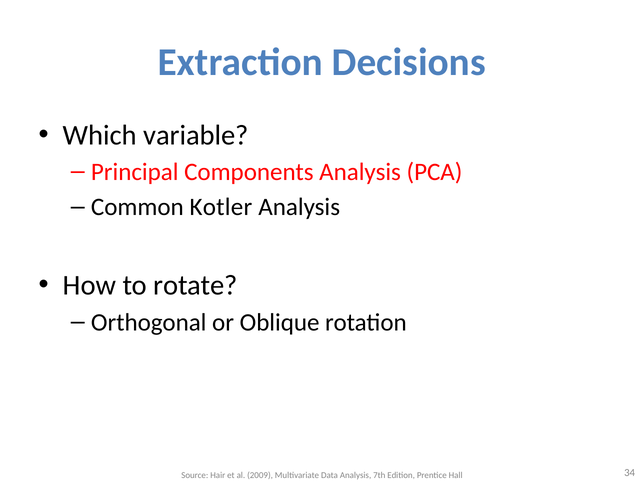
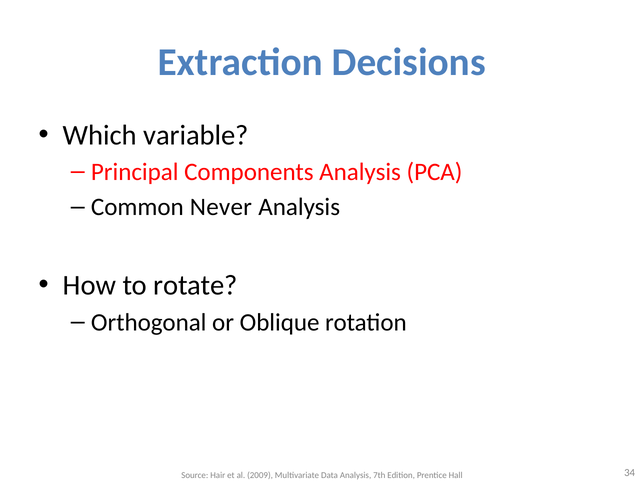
Kotler: Kotler -> Never (221, 207)
